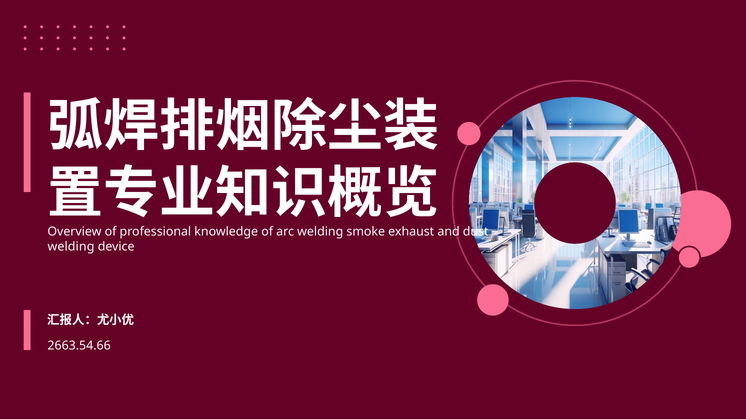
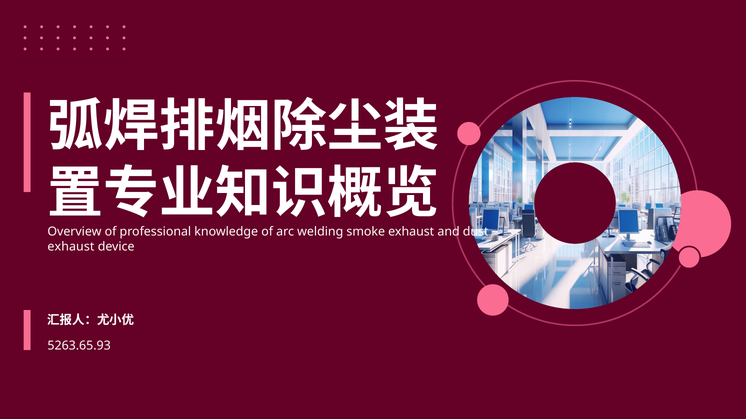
welding: welding -> exhaust (71, 247)
2663.54.66: 2663.54.66 -> 5263.65.93 (79, 346)
